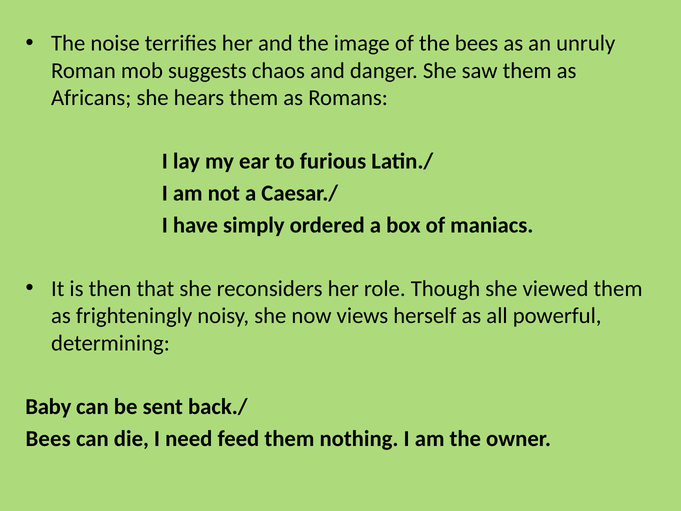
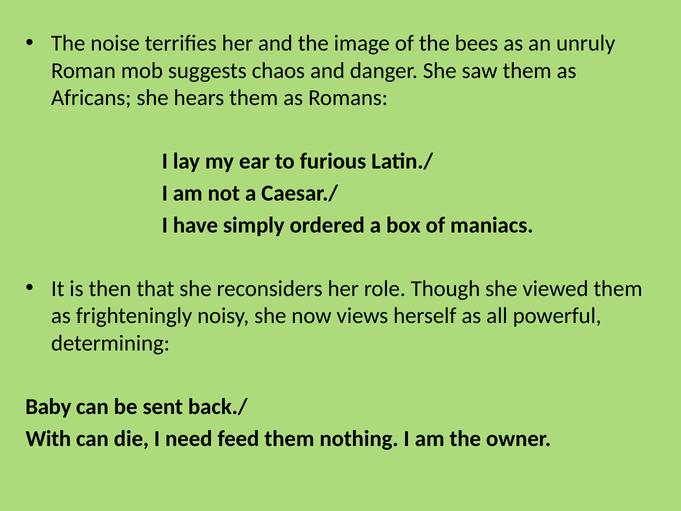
Bees: Bees -> With (48, 438)
